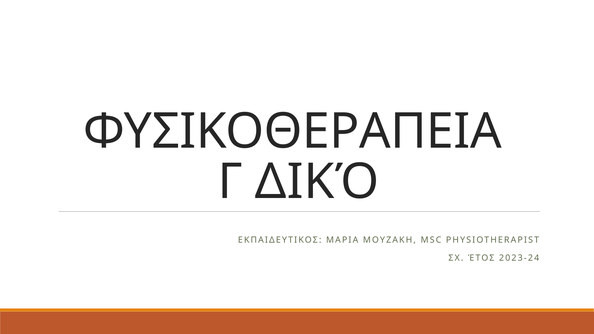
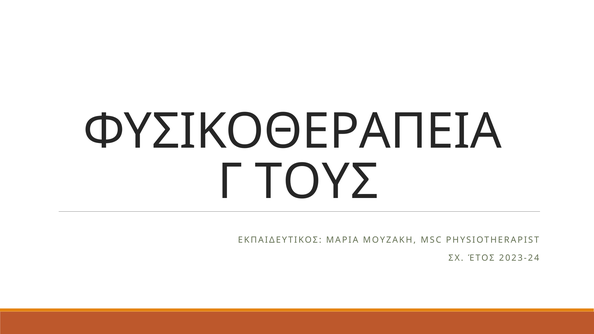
ΔΙΚΌ: ΔΙΚΌ -> ΤΟΥΣ (317, 182)
